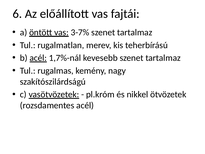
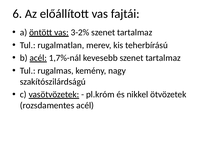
3-7%: 3-7% -> 3-2% (80, 32)
